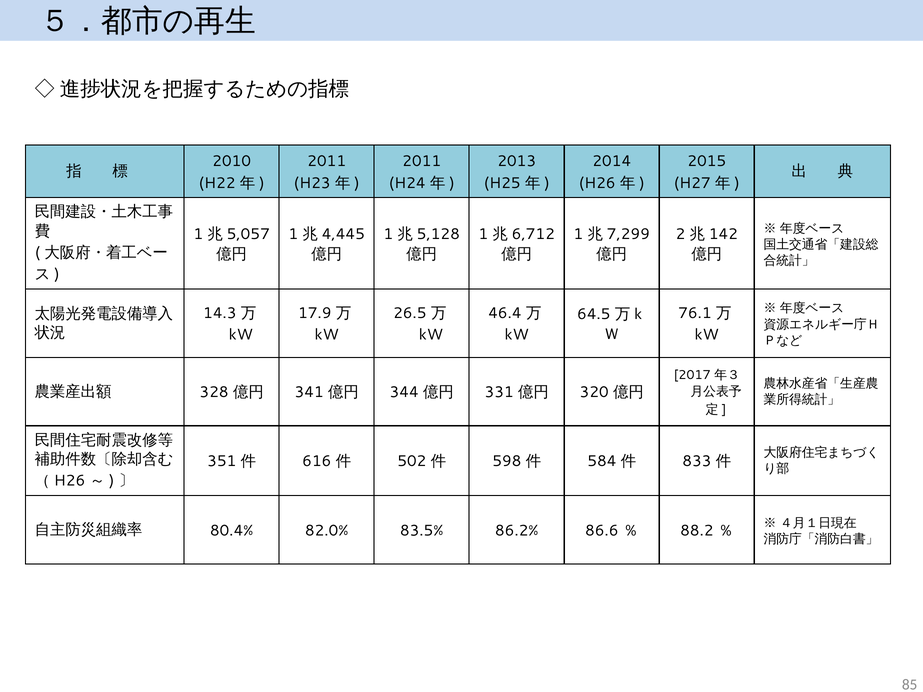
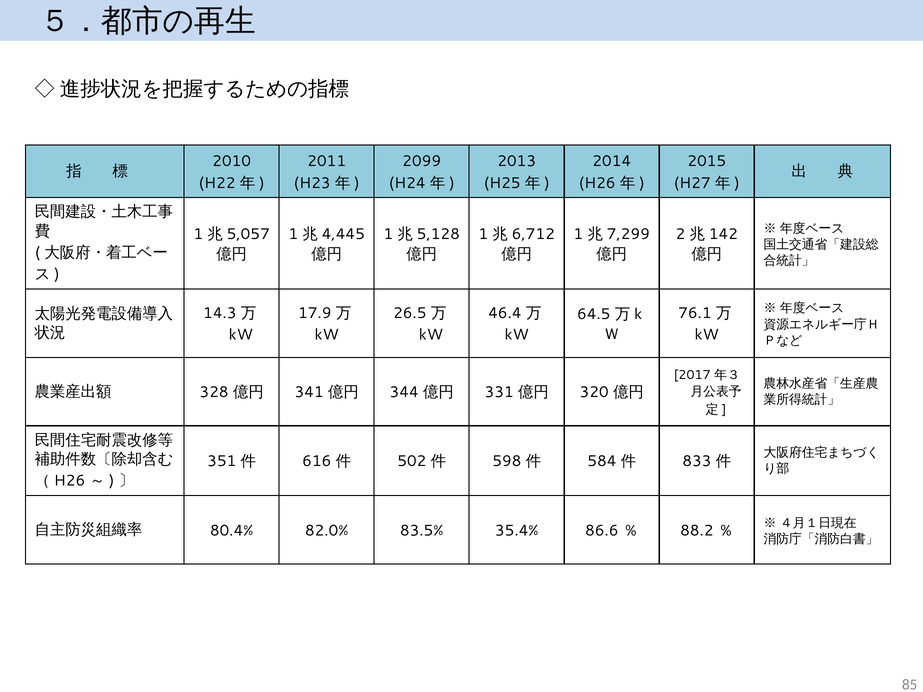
2011: 2011 -> 2099 (422, 161)
86.2%: 86.2% -> 35.4% (517, 531)
